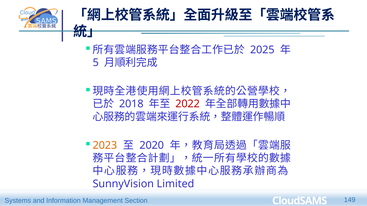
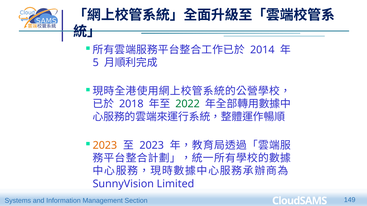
2025: 2025 -> 2014 (262, 50)
2022 colour: red -> green (188, 104)
2020: 2020 -> 2023 (152, 146)
